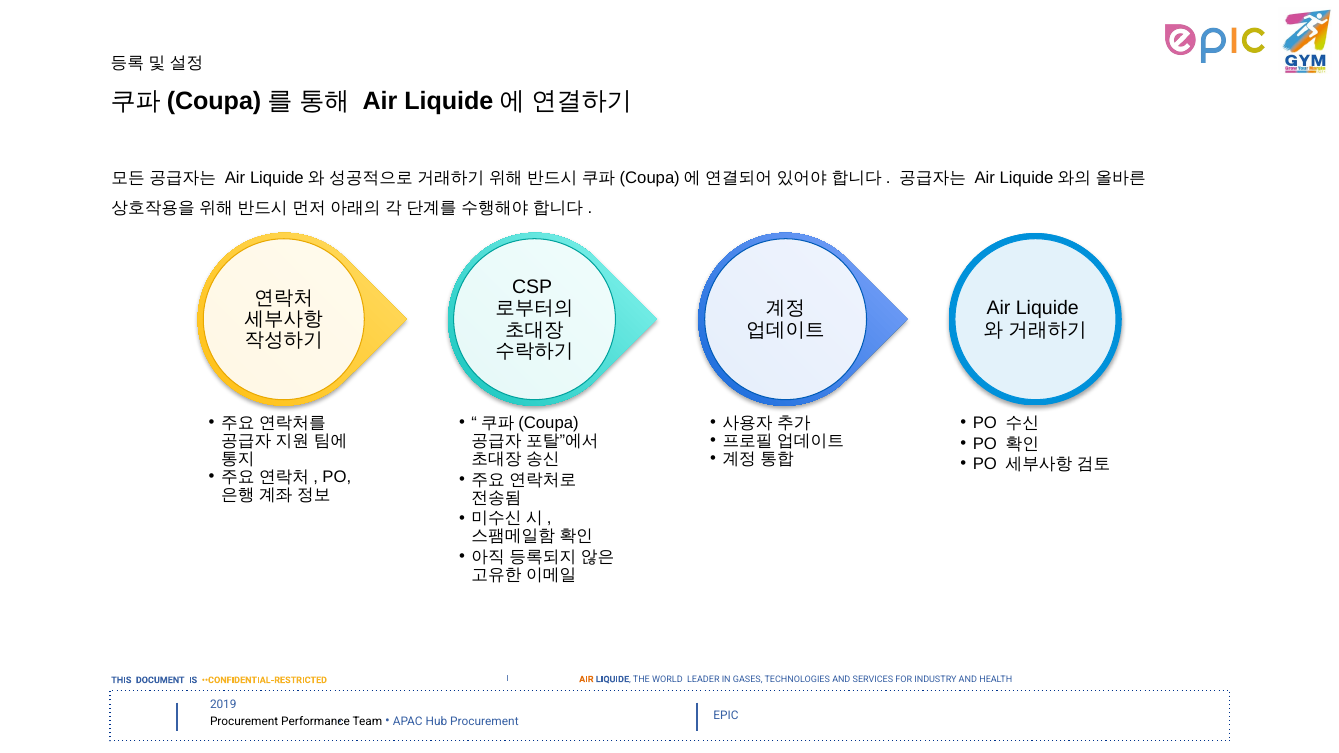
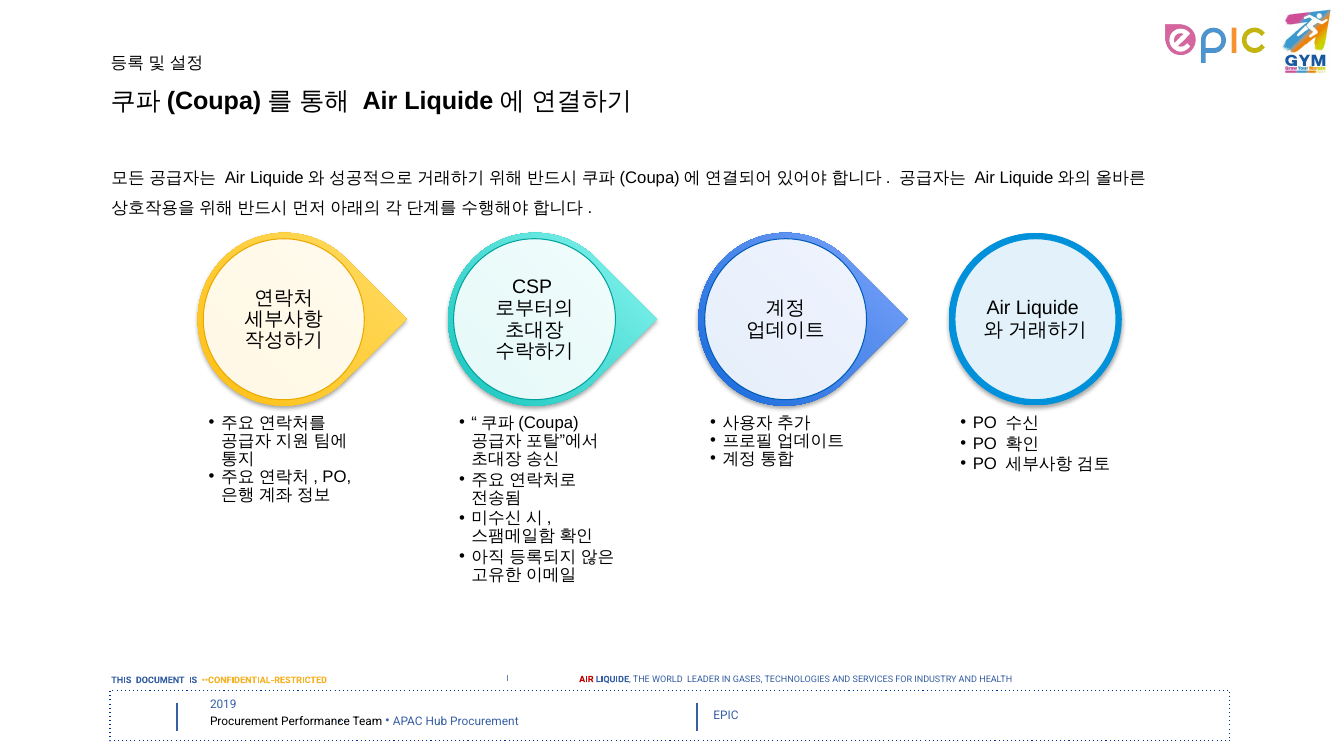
AIR colour: orange -> red (586, 679)
